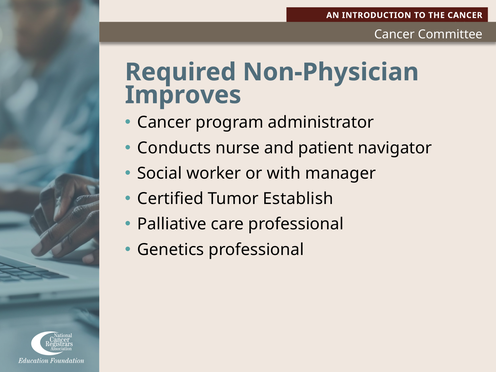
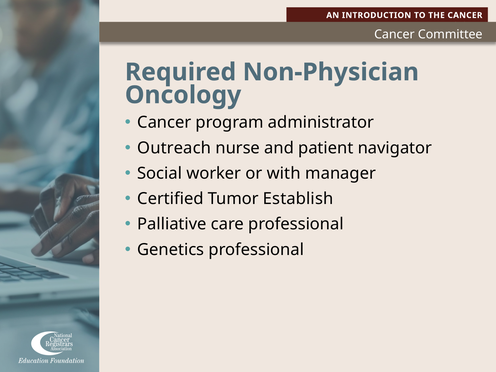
Improves: Improves -> Oncology (183, 95)
Conducts: Conducts -> Outreach (174, 148)
